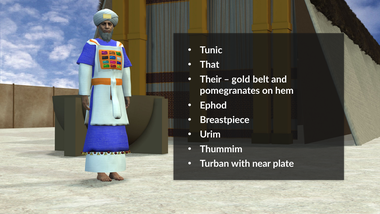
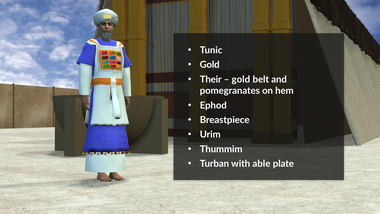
That: That -> Gold (210, 65)
near: near -> able (261, 164)
